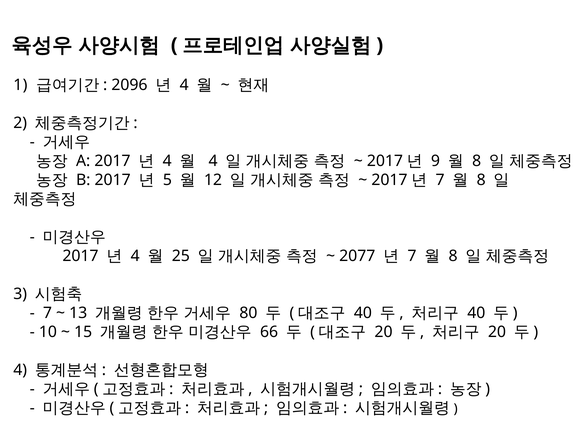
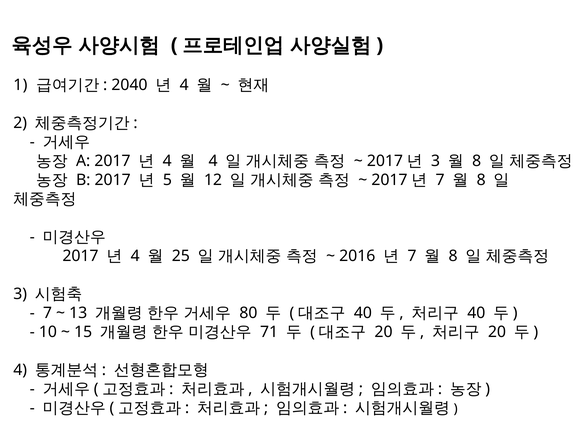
2096: 2096 -> 2040 (129, 85)
9: 9 -> 3 (436, 161)
2077: 2077 -> 2016 (357, 256)
66: 66 -> 71 (269, 332)
